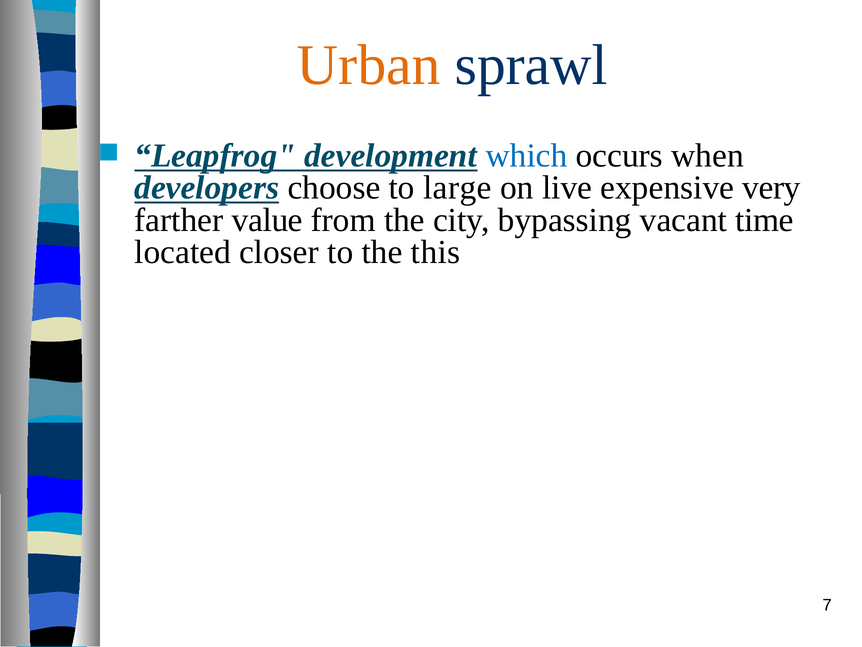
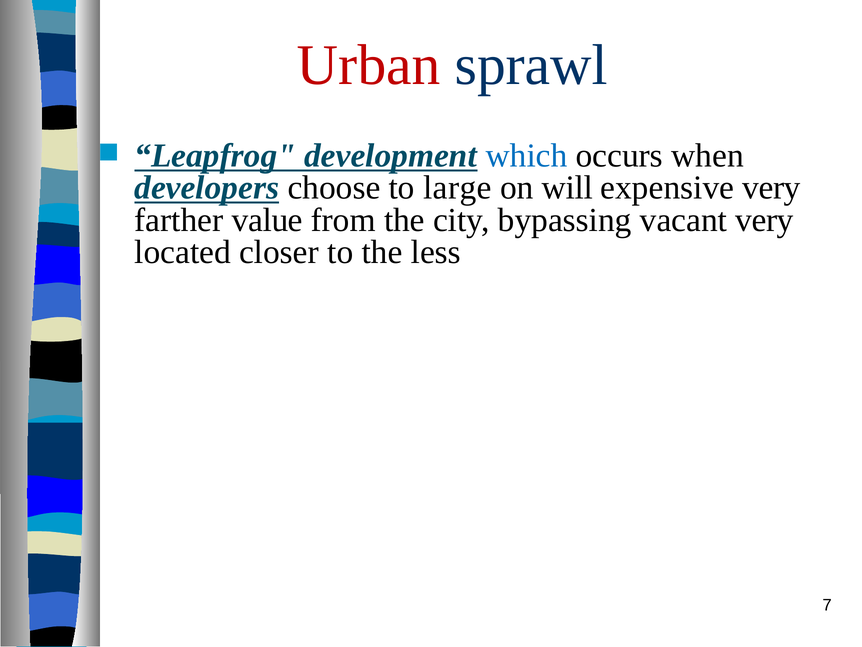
Urban colour: orange -> red (369, 65)
live: live -> will (567, 188)
vacant time: time -> very (764, 220)
this: this -> less (436, 252)
